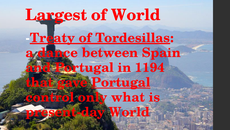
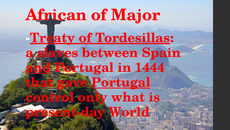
Largest: Largest -> African (56, 15)
of World: World -> Major (136, 15)
dance: dance -> slaves (58, 53)
and underline: none -> present (38, 67)
1194: 1194 -> 1444 (150, 67)
